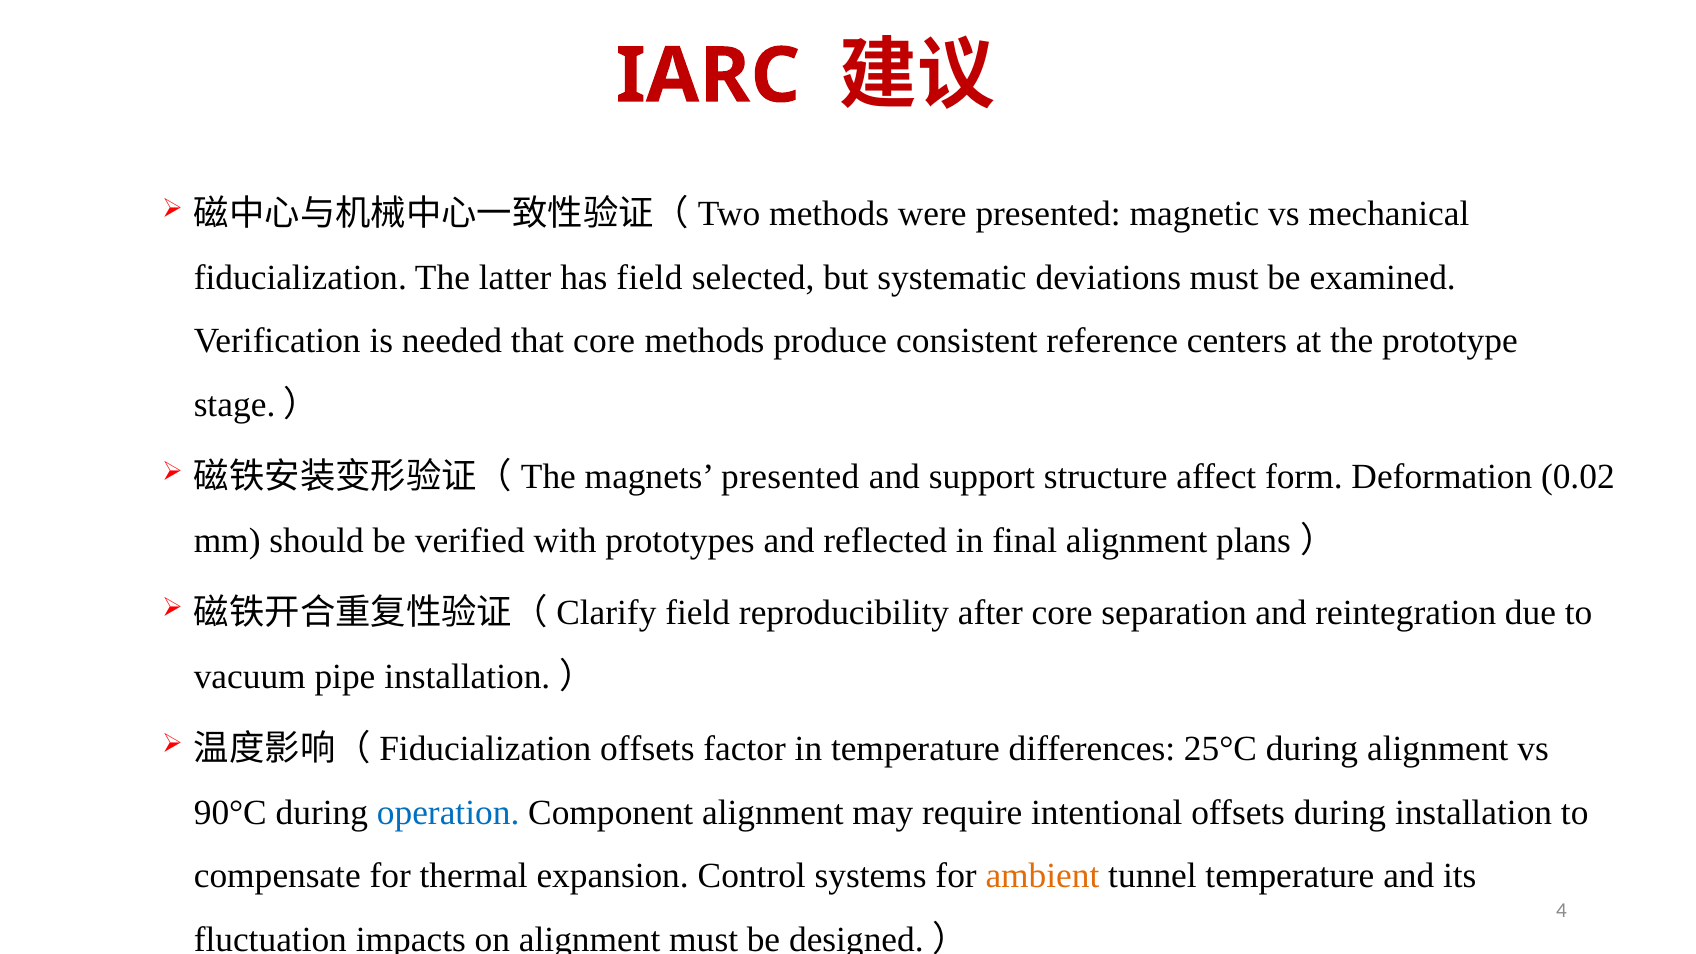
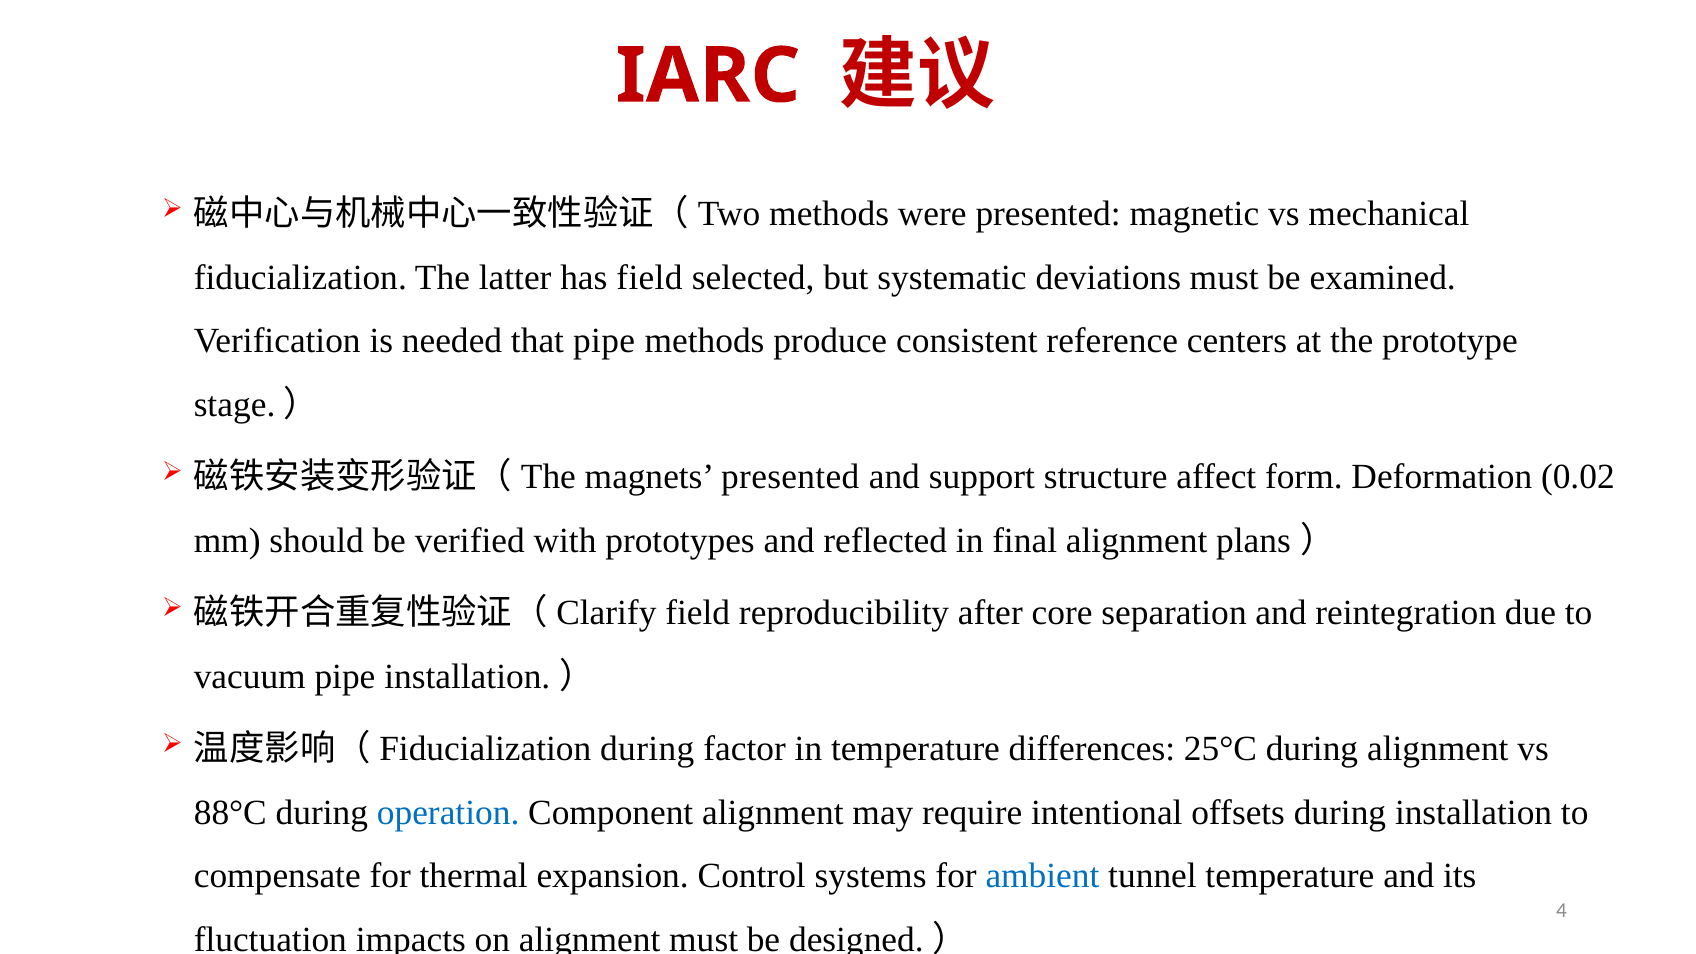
that core: core -> pipe (604, 341)
offsets: offsets -> during (647, 749)
90°C: 90°C -> 88°C (230, 813)
ambient colour: orange -> blue (1042, 876)
